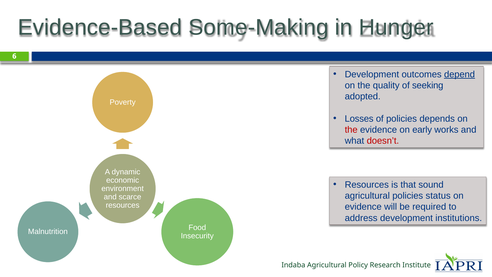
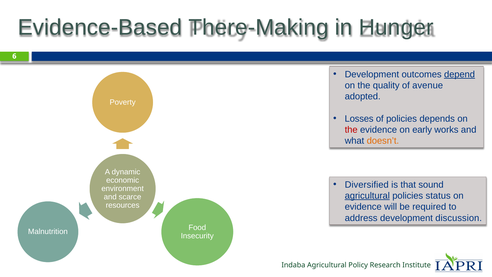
Some-Making: Some-Making -> There-Making (258, 27)
seeking: seeking -> avenue (428, 85)
doesn’t colour: red -> orange (383, 141)
Resources: Resources -> Diversified (367, 185)
agricultural underline: none -> present (367, 196)
institutions: institutions -> discussion (459, 218)
